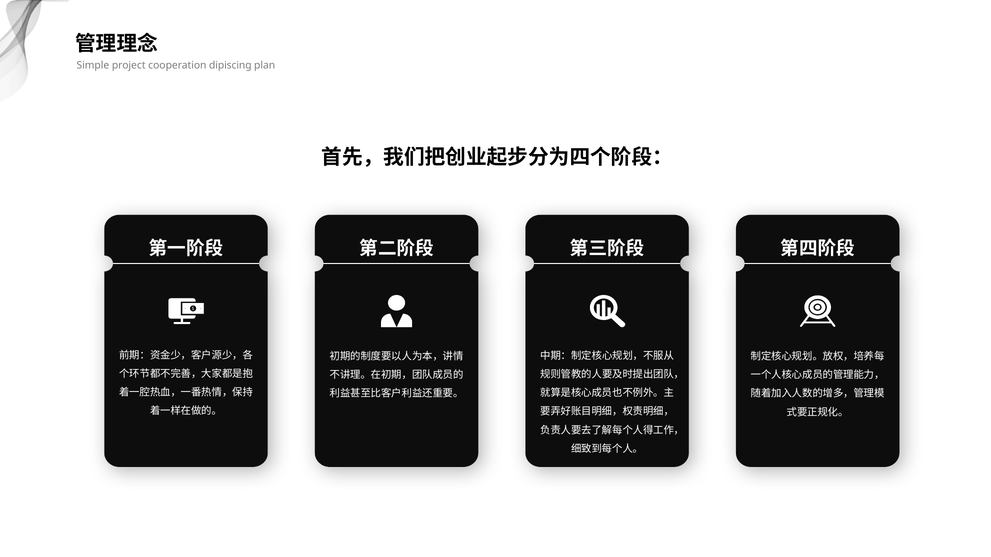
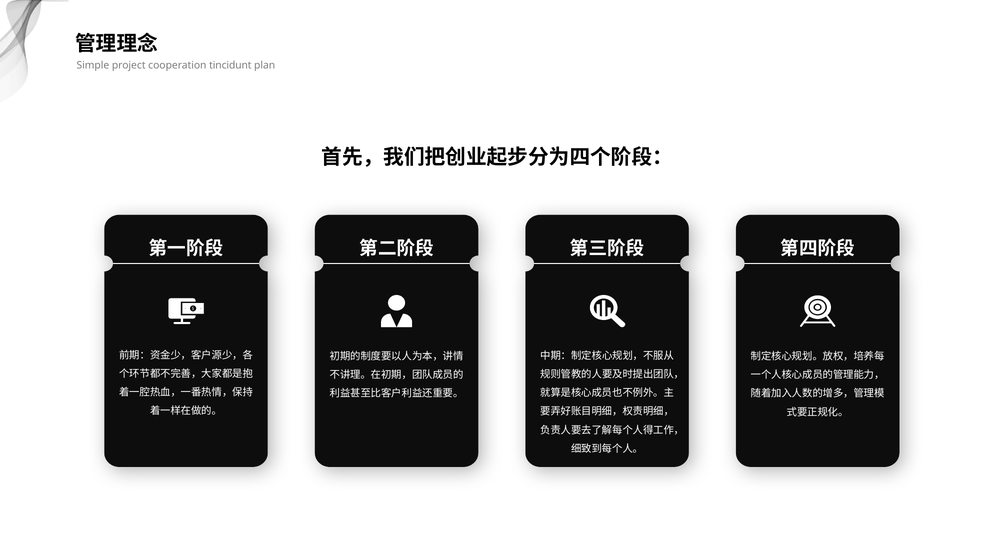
dipiscing: dipiscing -> tincidunt (230, 65)
